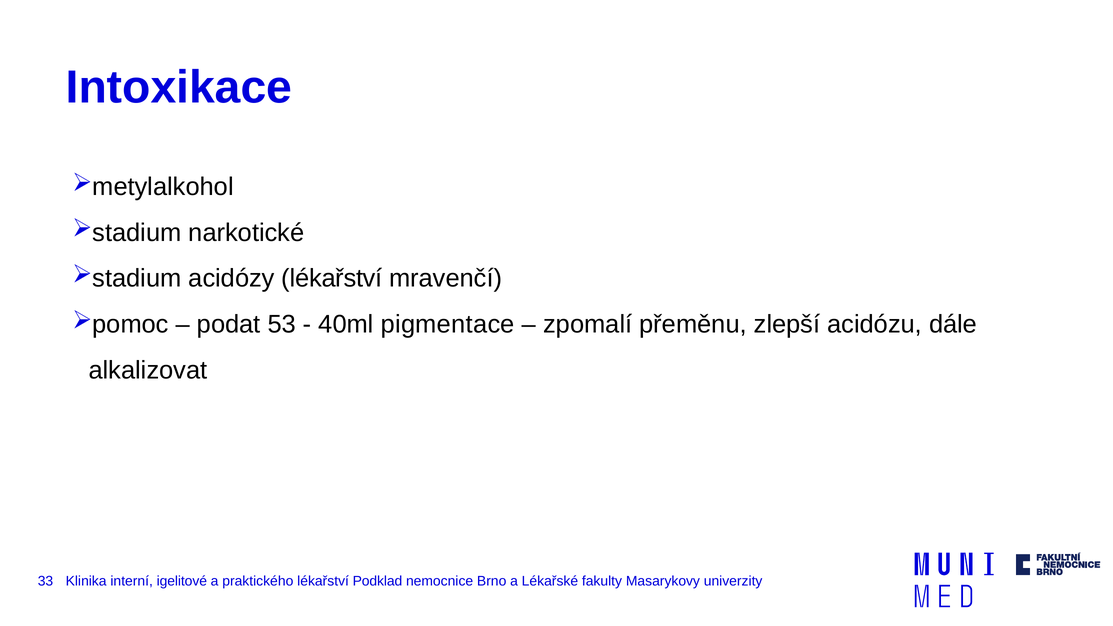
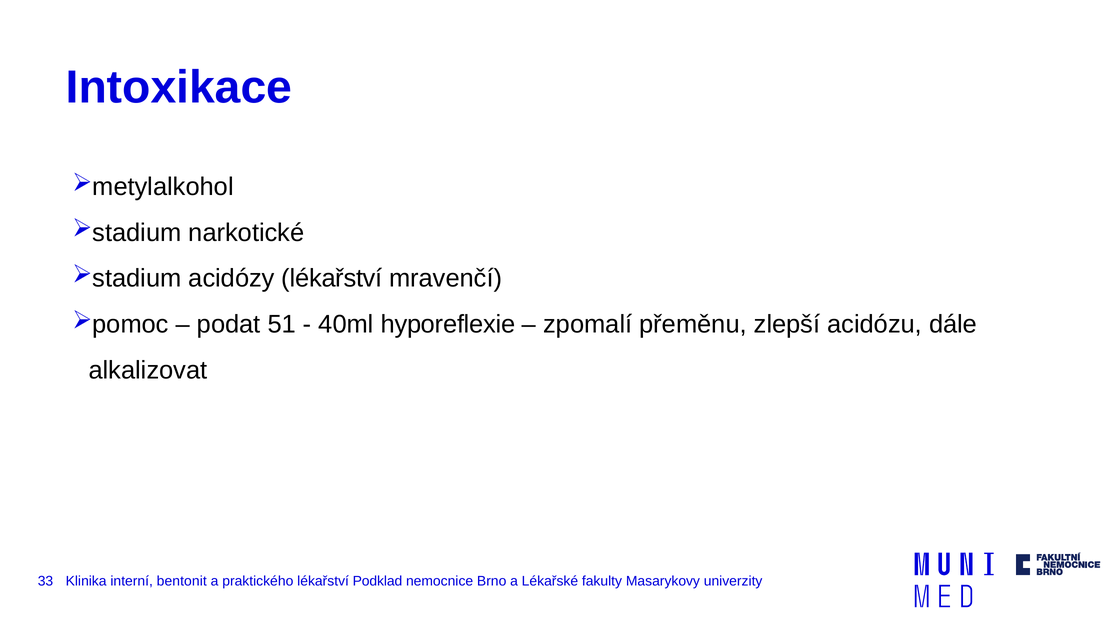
53: 53 -> 51 (282, 324)
pigmentace: pigmentace -> hyporeflexie (448, 324)
igelitové: igelitové -> bentonit (182, 581)
